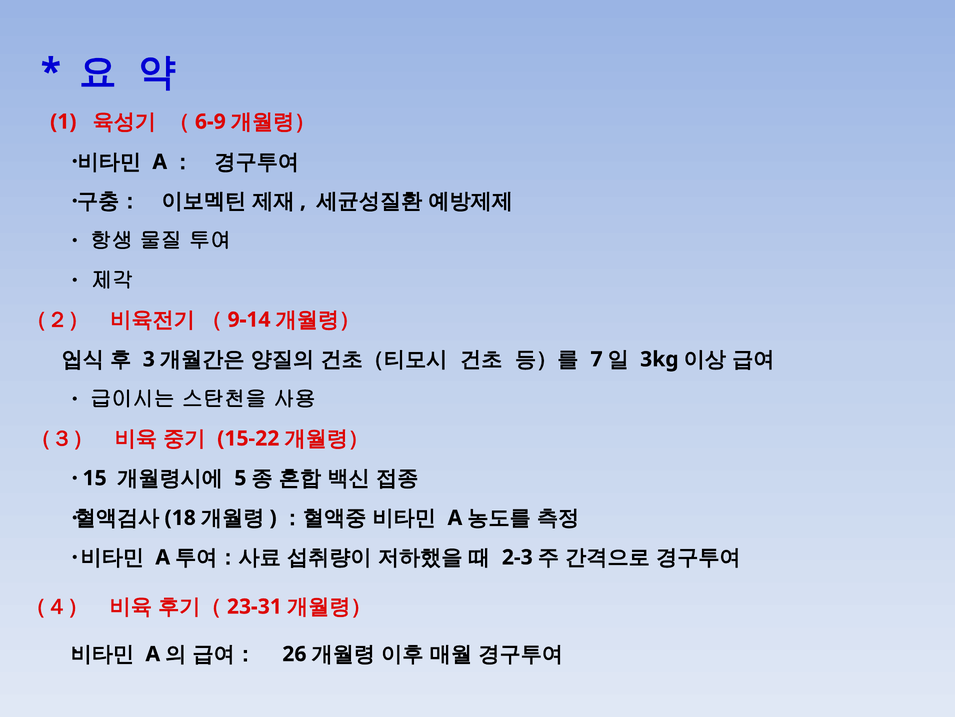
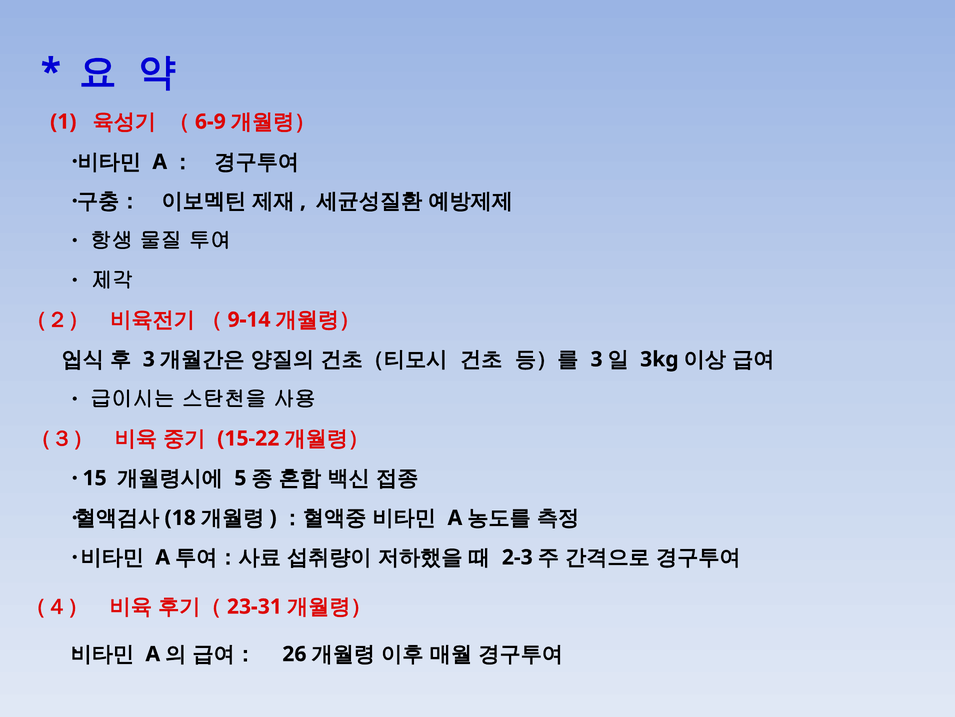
7: 7 -> 3 (597, 359)
